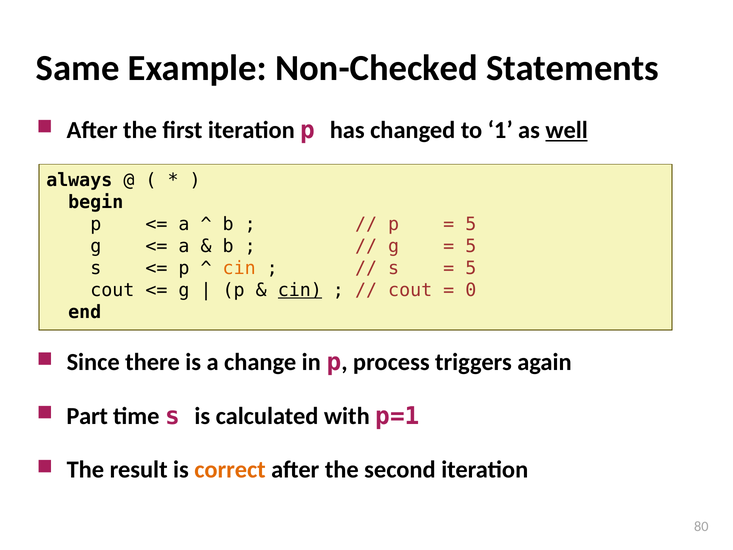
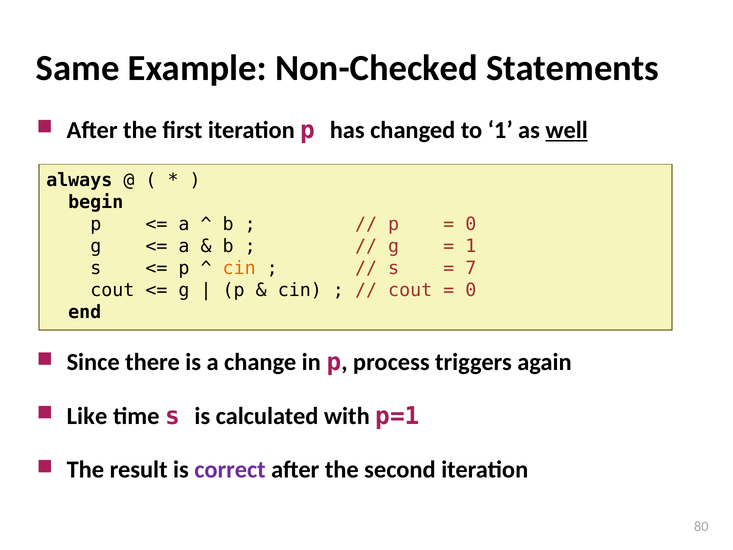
5: 5 -> 0 (471, 224)
5: 5 -> 1 (471, 246)
5: 5 -> 7 (471, 268)
cin underline: present -> none (300, 290)
Part: Part -> Like (87, 416)
correct colour: orange -> purple (230, 470)
